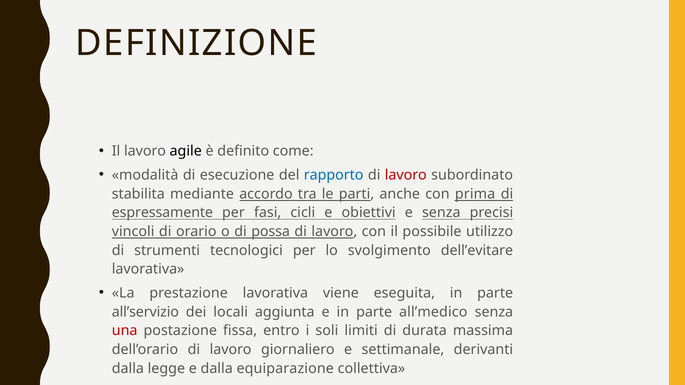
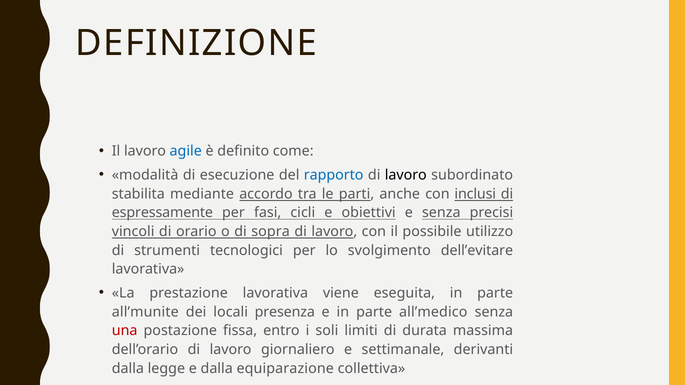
agile colour: black -> blue (186, 151)
lavoro colour: red -> black (406, 175)
prima: prima -> inclusi (475, 194)
possa: possa -> sopra (271, 232)
all’servizio: all’servizio -> all’munite (145, 312)
aggiunta: aggiunta -> presenza (285, 312)
